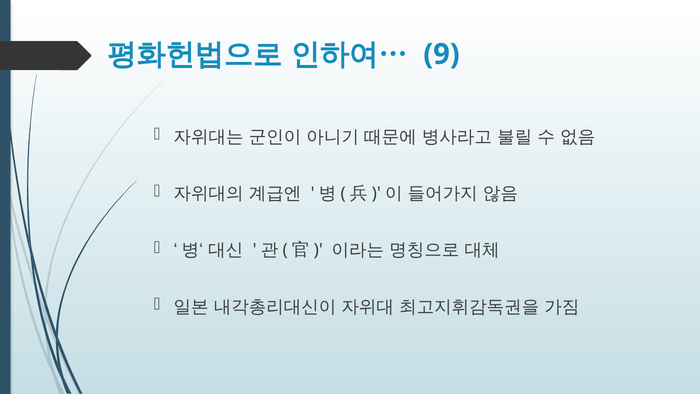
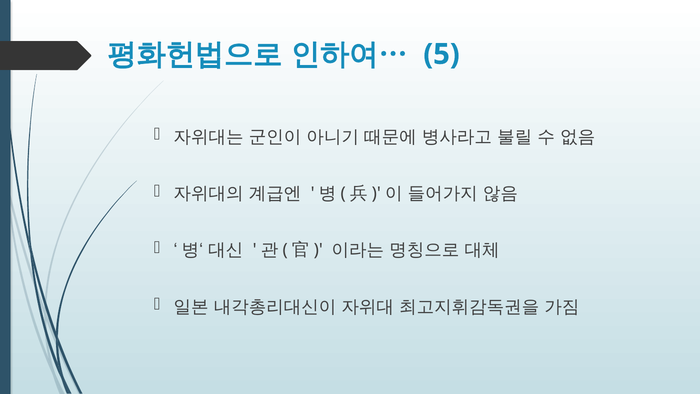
9: 9 -> 5 (442, 54)
